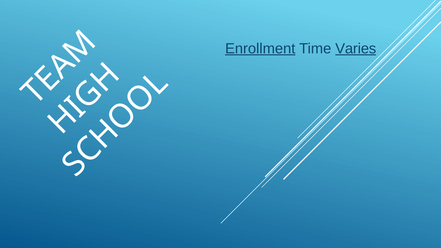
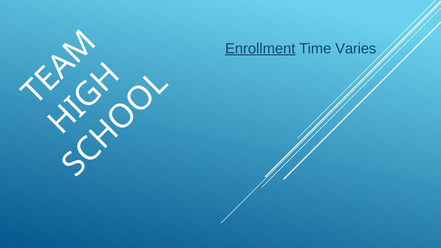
Varies underline: present -> none (356, 49)
